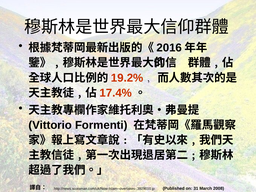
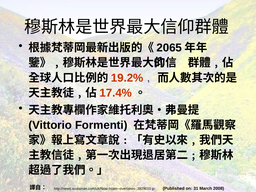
2016: 2016 -> 2065 (169, 48)
